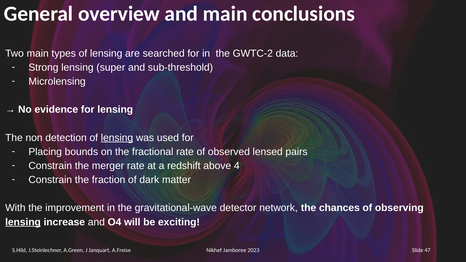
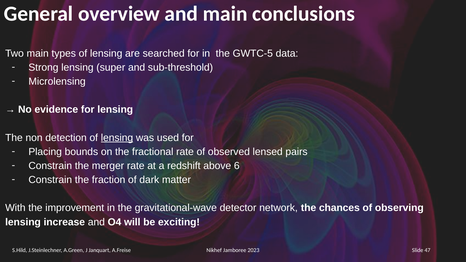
GWTC-2: GWTC-2 -> GWTC-5 (253, 53)
4: 4 -> 6 (237, 166)
lensing underline: present -> none (23, 222)
